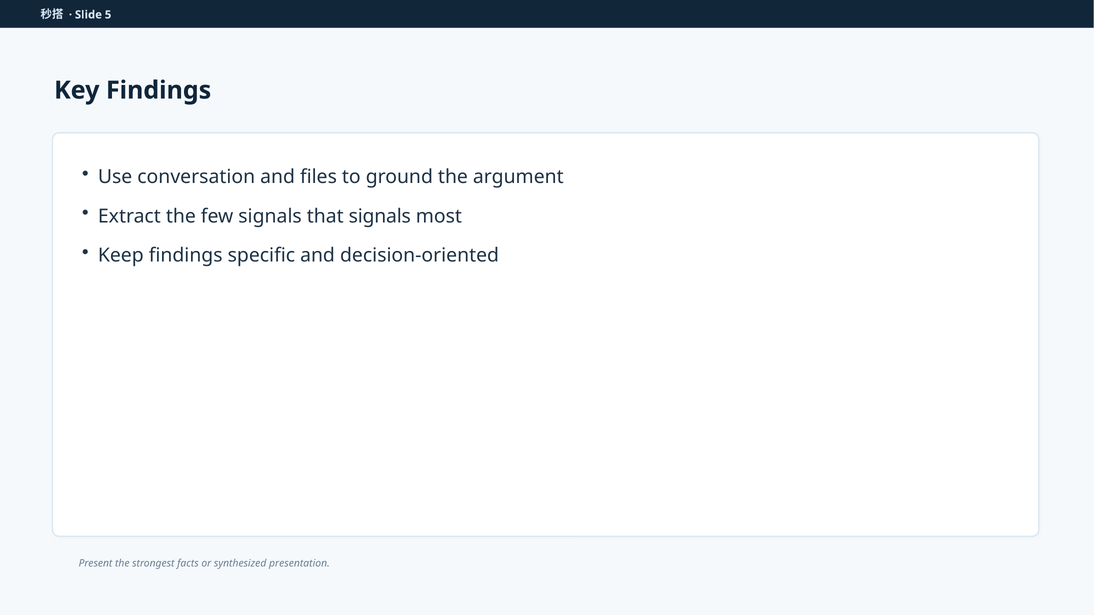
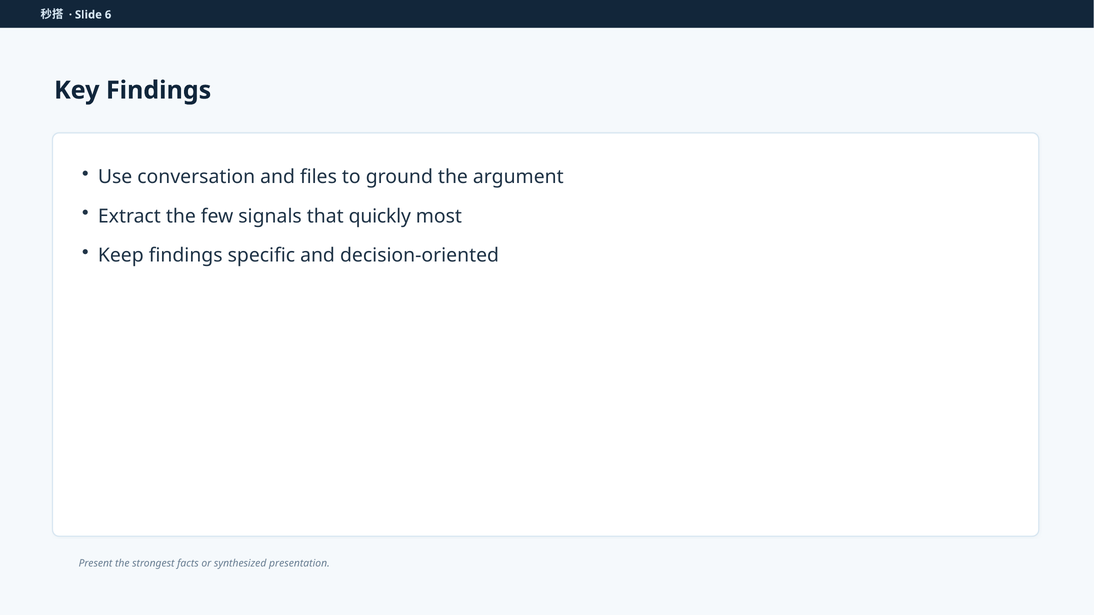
5: 5 -> 6 (108, 15)
that signals: signals -> quickly (380, 216)
